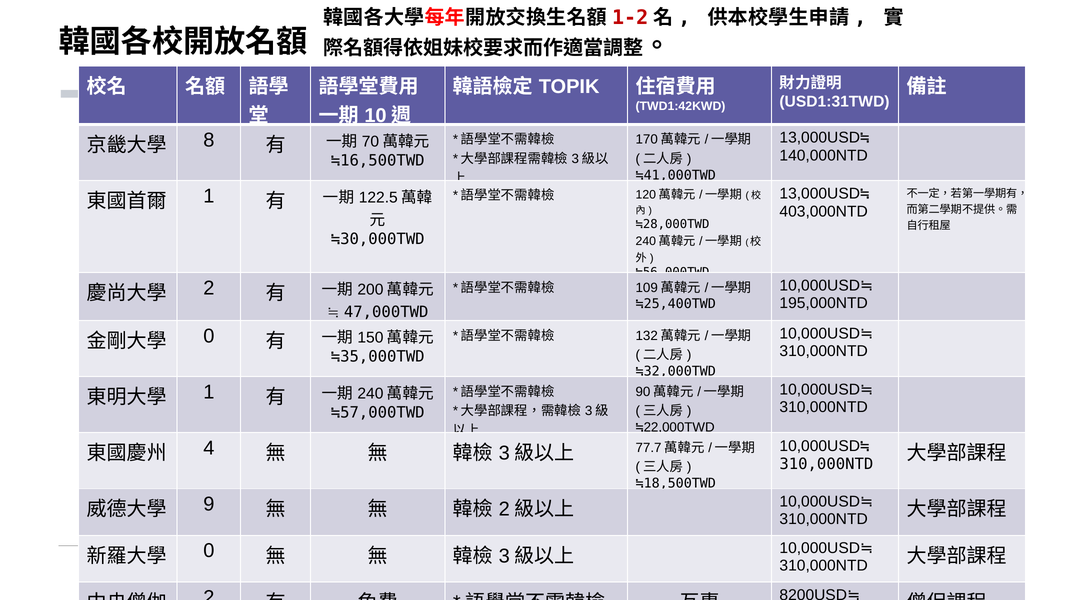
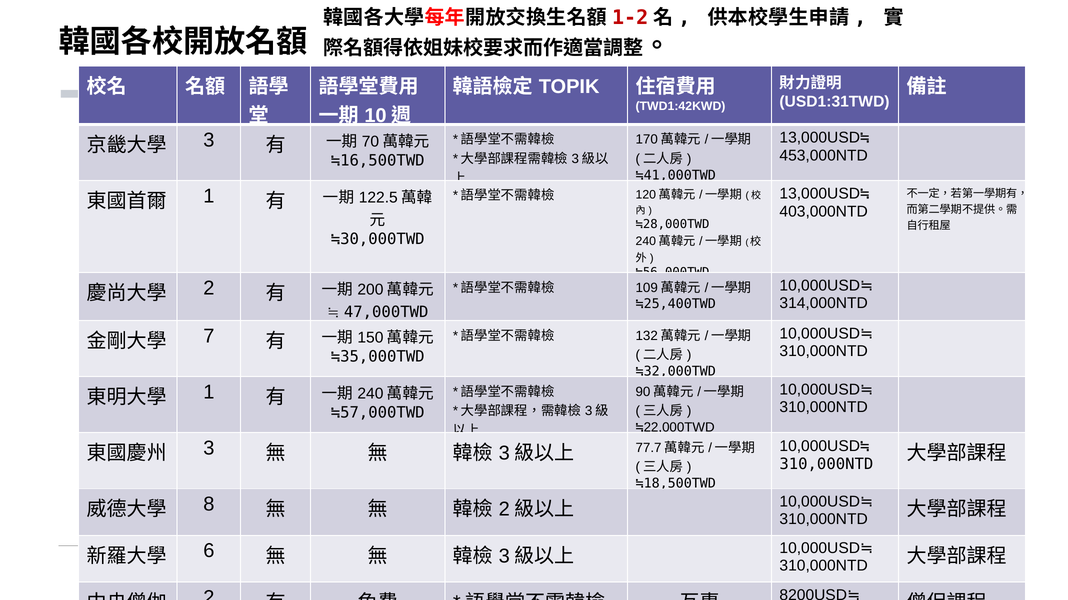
8: 8 -> 3 (209, 140)
140,000NTD: 140,000NTD -> 453,000NTD (824, 156)
195,000NTD: 195,000NTD -> 314,000NTD (824, 303)
0: 0 -> 7 (209, 337)
4: 4 -> 3 (209, 449)
9: 9 -> 8 (209, 505)
0: 0 -> 6 (209, 552)
